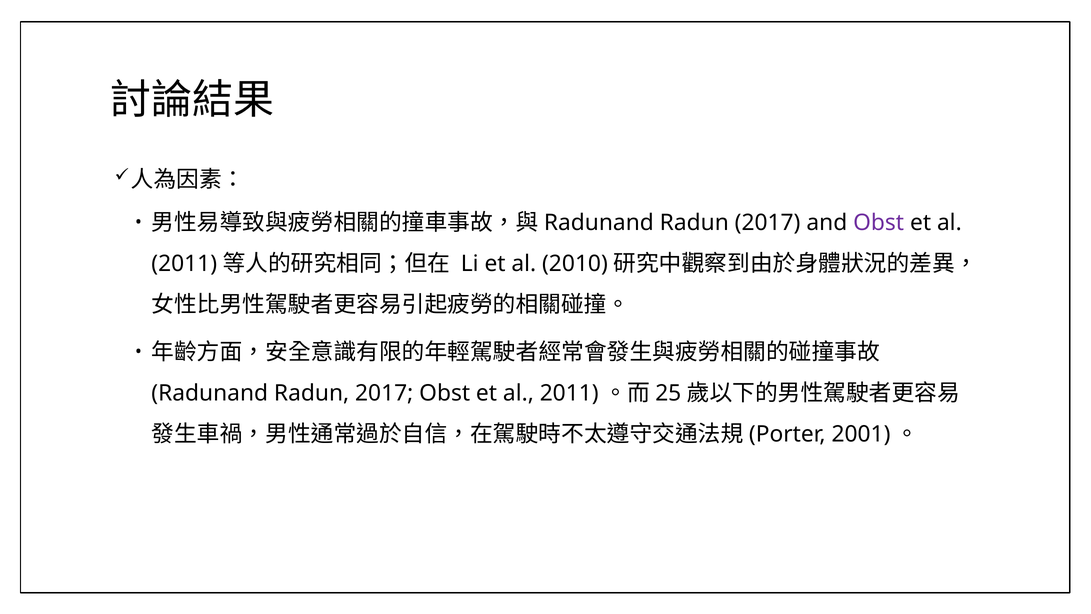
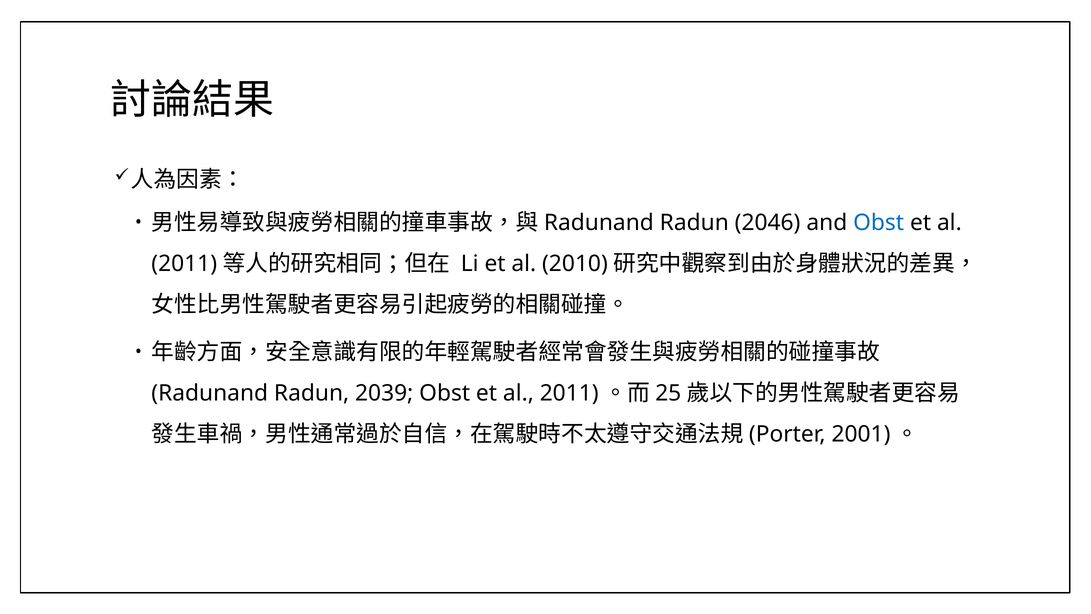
2017: 2017 -> 2046 (768, 223)
Obst colour: purple -> blue (879, 223)
2017: 2017 -> 2039 (384, 393)
